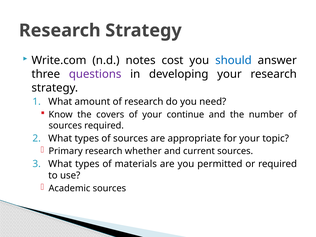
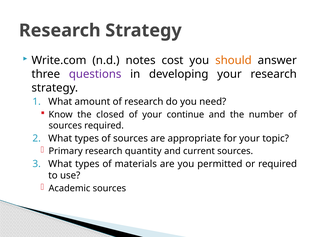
should colour: blue -> orange (233, 60)
covers: covers -> closed (110, 115)
whether: whether -> quantity (143, 151)
